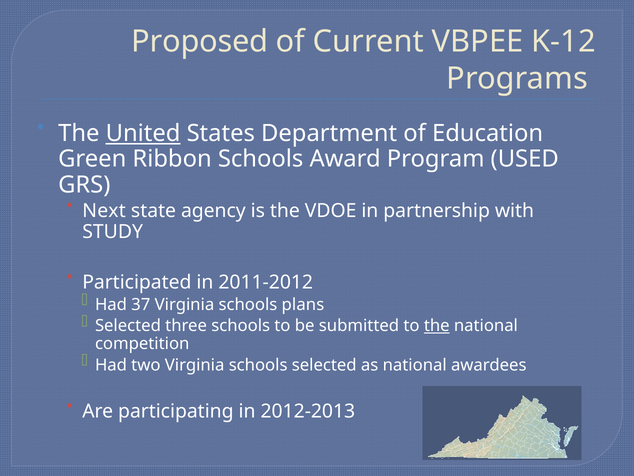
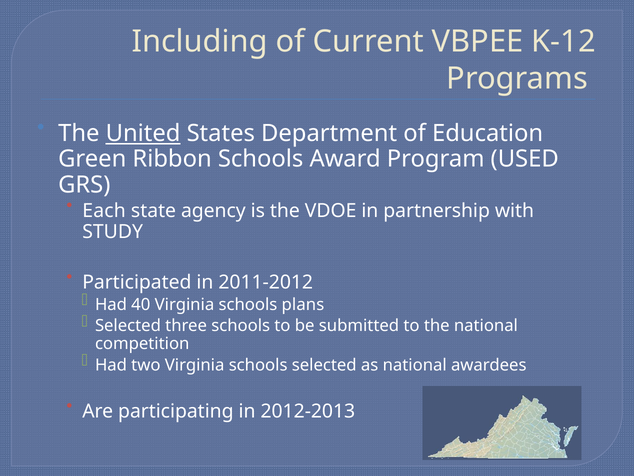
Proposed: Proposed -> Including (200, 41)
Next: Next -> Each (104, 211)
37: 37 -> 40 (141, 304)
the underline: present -> none (437, 325)
